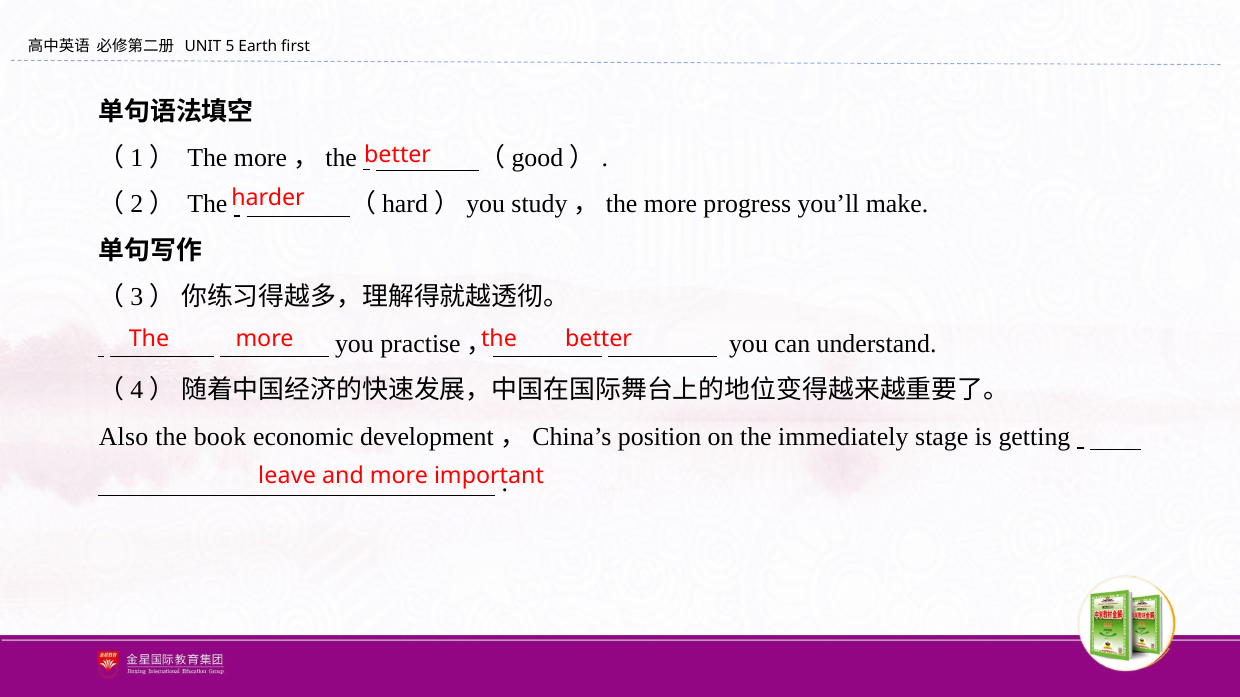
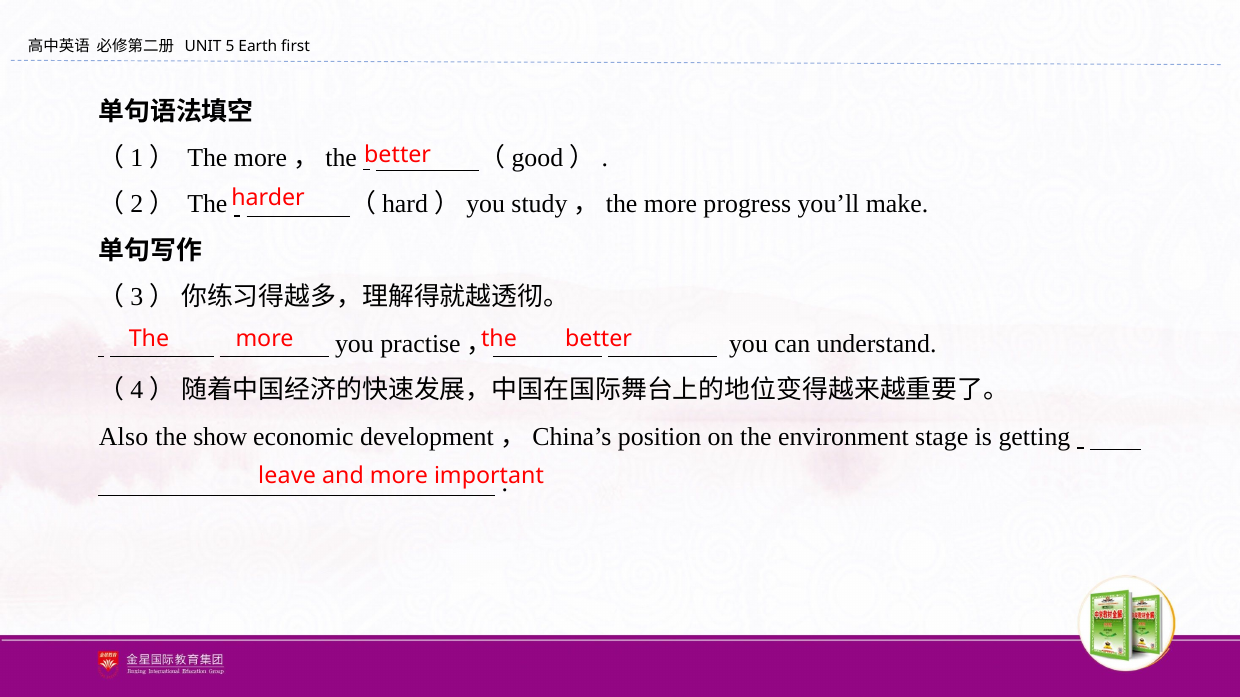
book: book -> show (220, 437)
immediately: immediately -> environment (843, 437)
